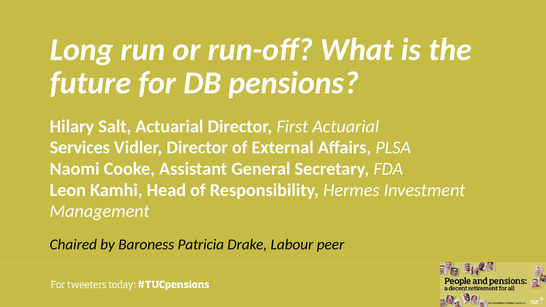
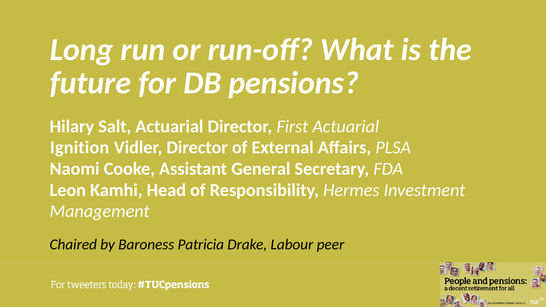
Services: Services -> Ignition (80, 148)
